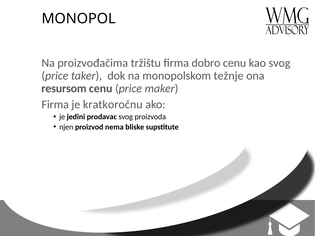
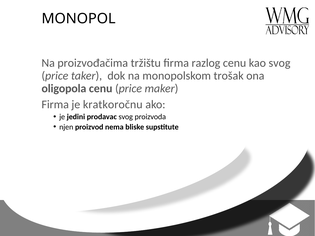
dobro: dobro -> razlog (206, 63)
težnje: težnje -> trošak (229, 76)
resursom: resursom -> oligopola (64, 89)
